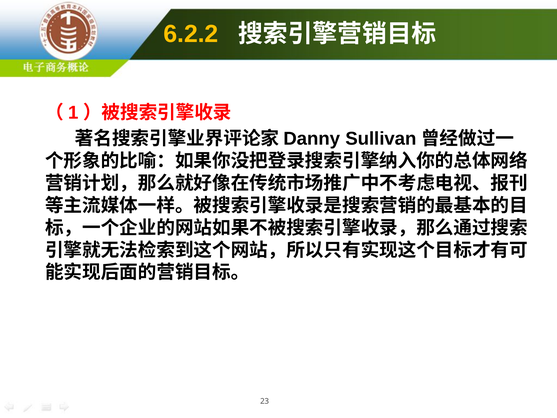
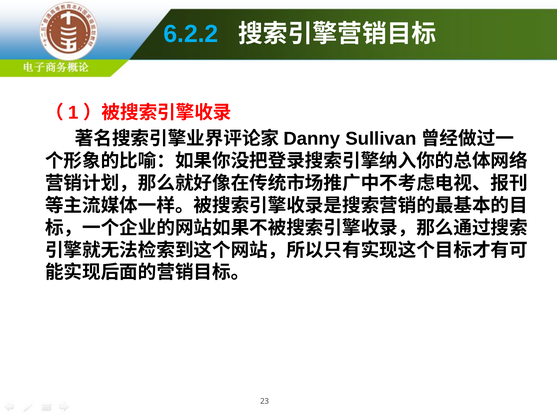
6.2.2 colour: yellow -> light blue (191, 34)
